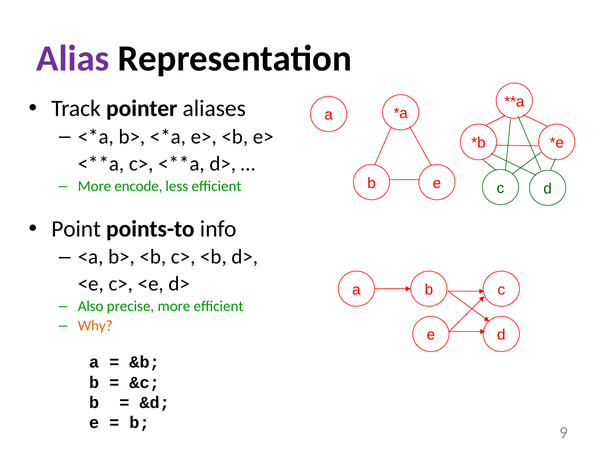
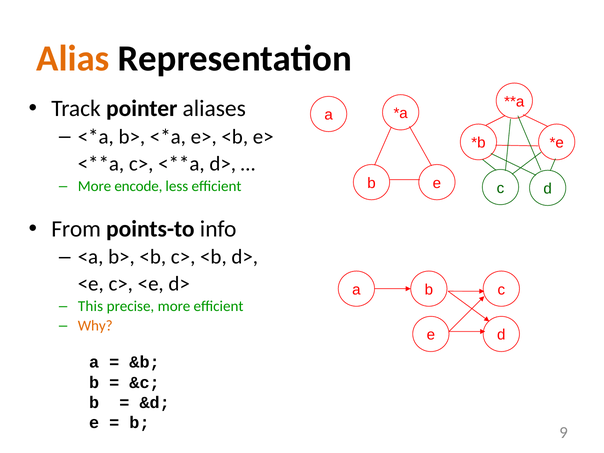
Alias colour: purple -> orange (73, 58)
Point: Point -> From (76, 229)
Also: Also -> This (90, 306)
